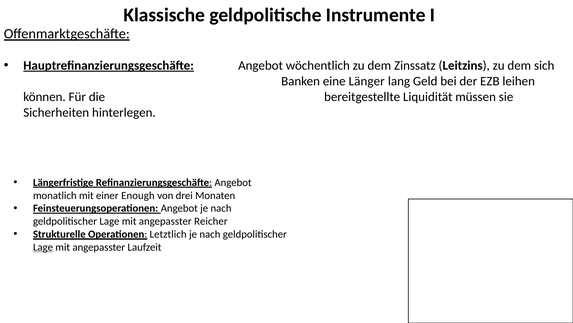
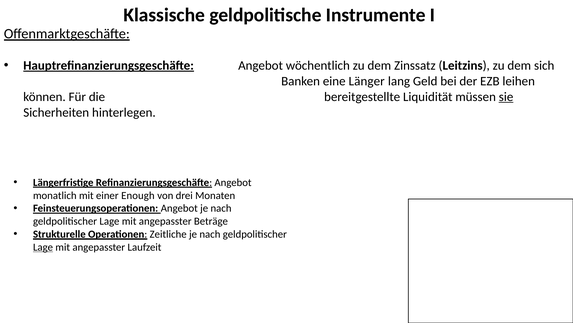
sie underline: none -> present (506, 97)
Reicher: Reicher -> Beträge (211, 221)
Letztlich: Letztlich -> Zeitliche (168, 234)
